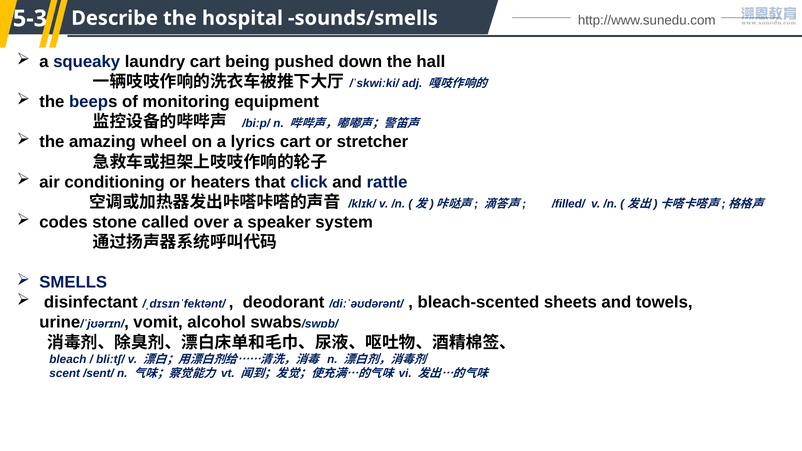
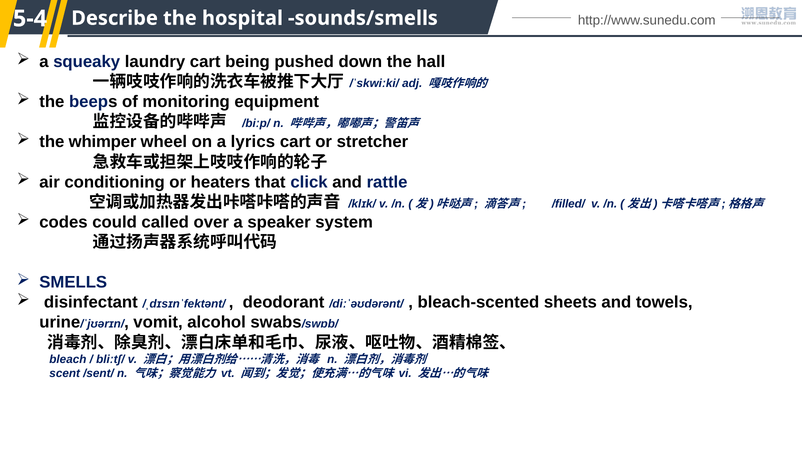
5-3: 5-3 -> 5-4 (30, 19)
amazing: amazing -> whimper (103, 142)
stone: stone -> could (115, 222)
